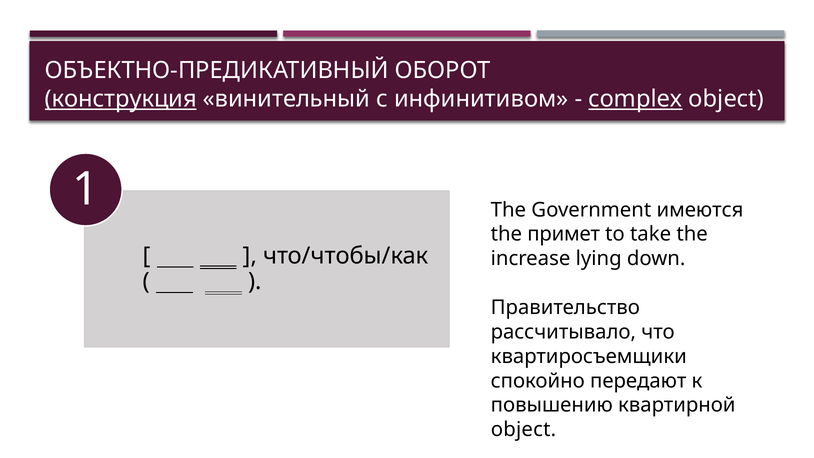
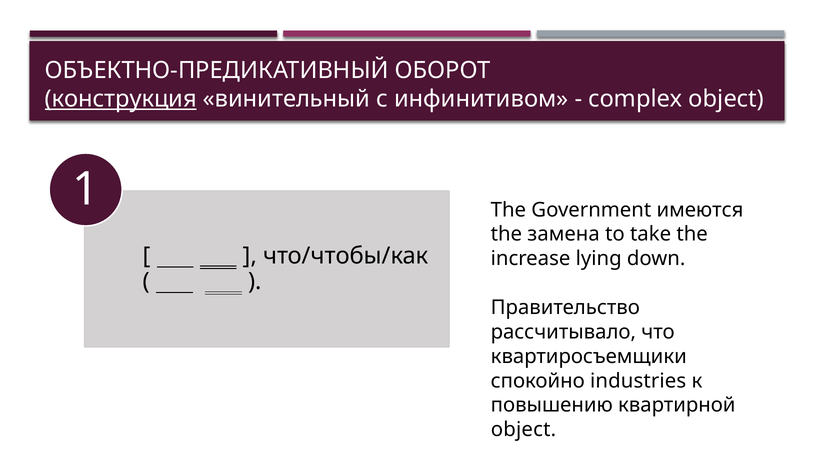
complex underline: present -> none (635, 99)
примет: примет -> замена (564, 234)
передают: передают -> industries (638, 381)
